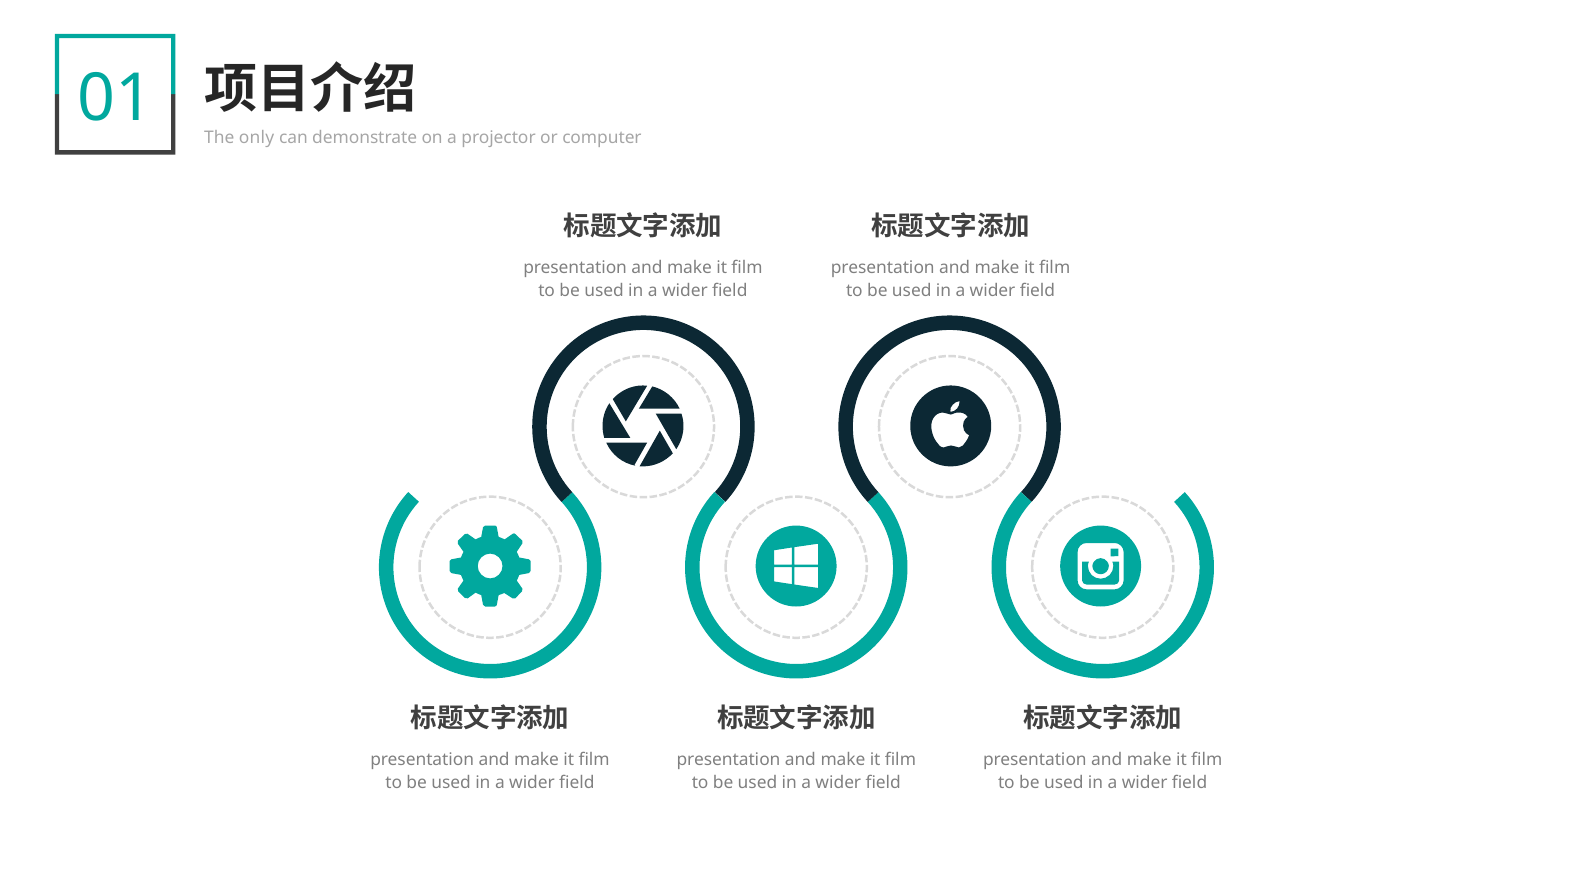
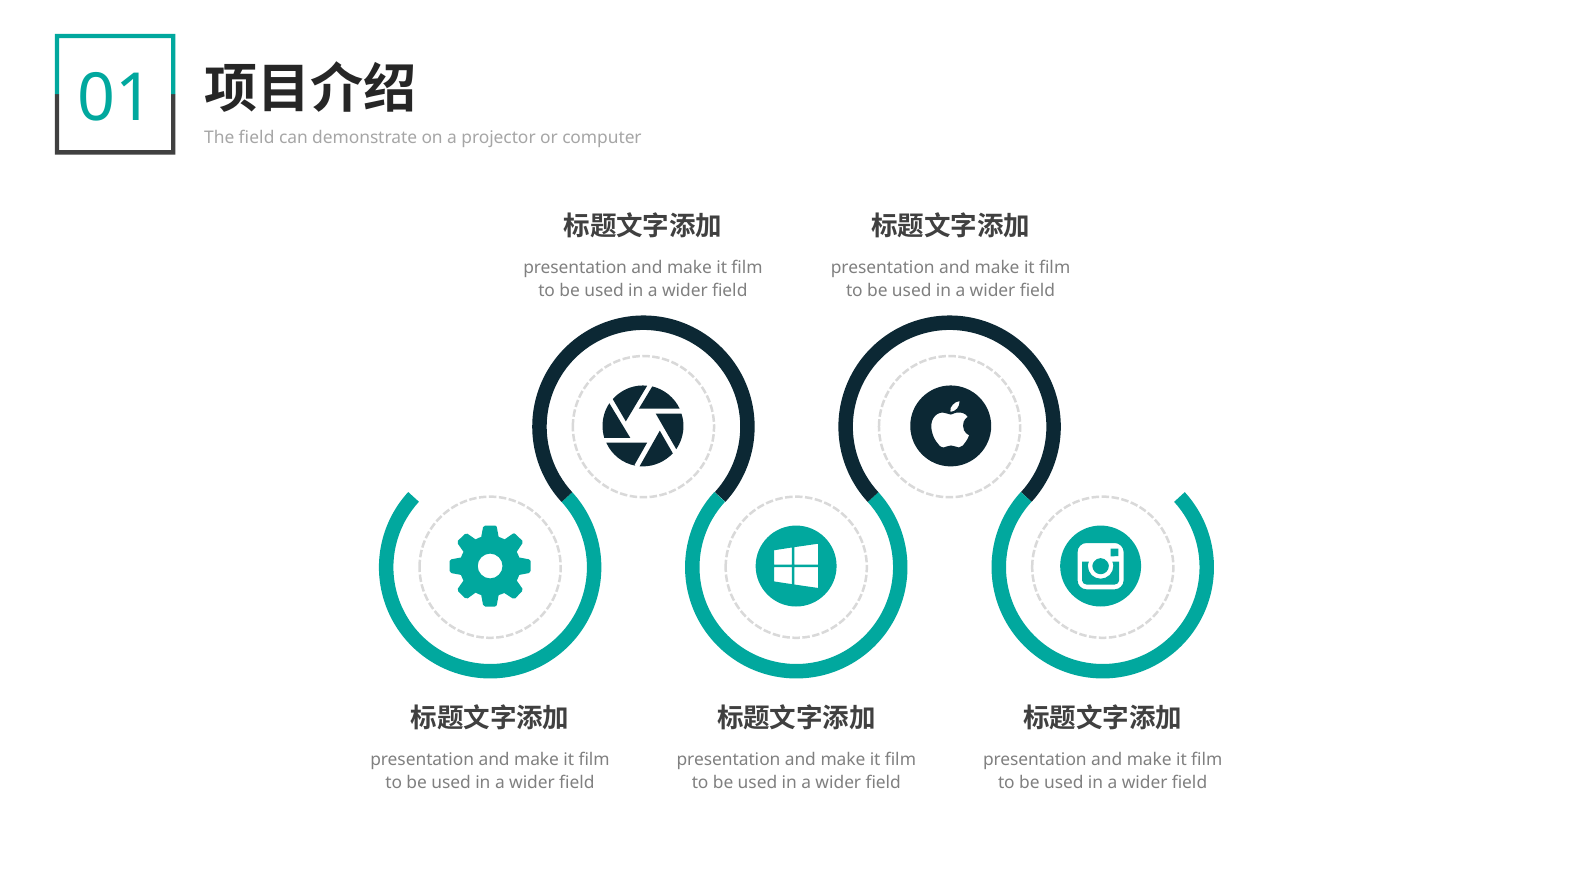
The only: only -> field (257, 138)
